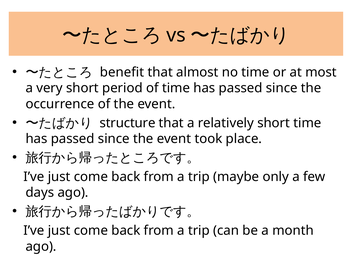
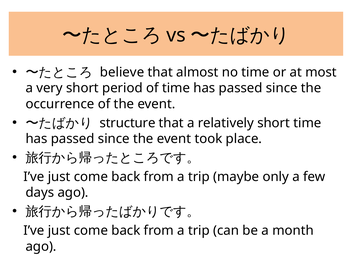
benefit: benefit -> believe (122, 72)
